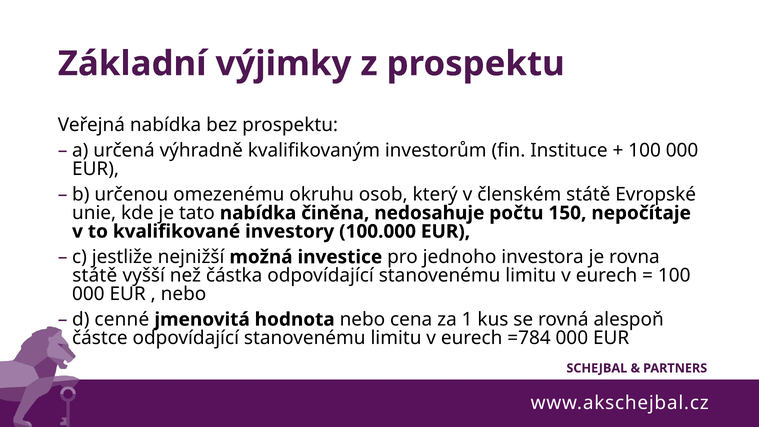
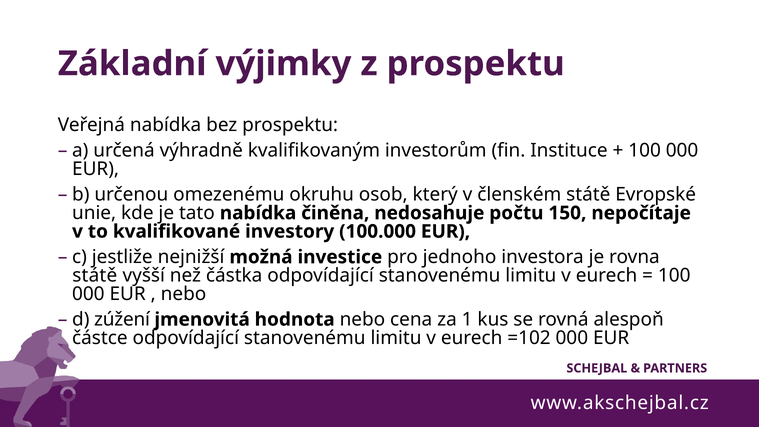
cenné: cenné -> zúžení (122, 319)
=784: =784 -> =102 (529, 338)
